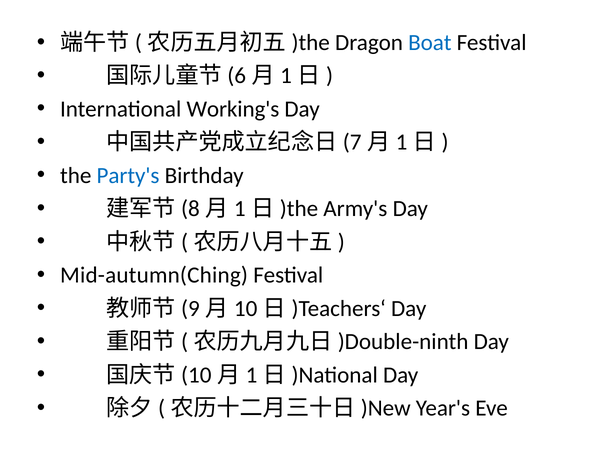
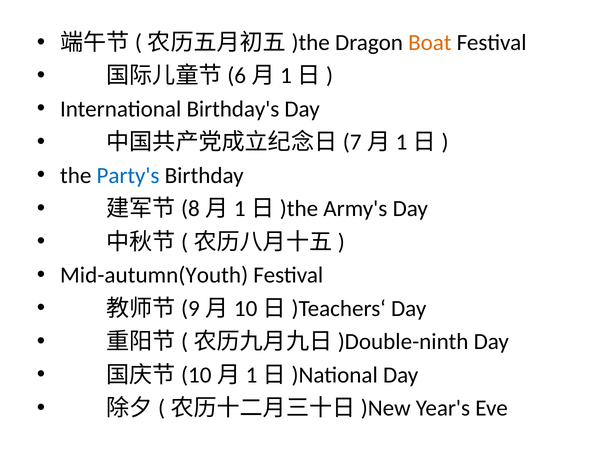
Boat colour: blue -> orange (430, 43)
Working's: Working's -> Birthday's (233, 109)
Mid-autumn(Ching: Mid-autumn(Ching -> Mid-autumn(Youth (154, 275)
